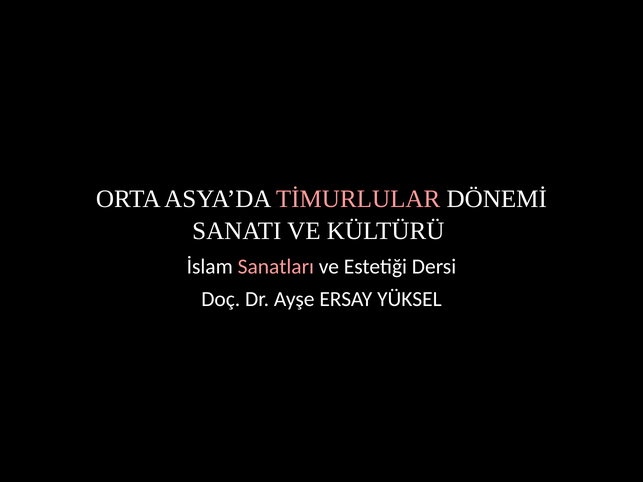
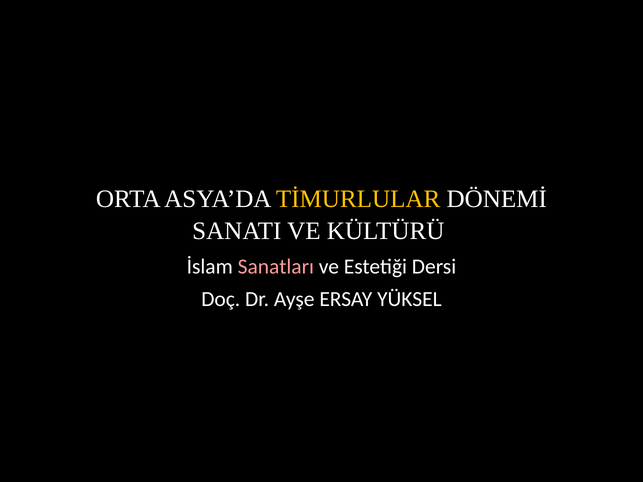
TİMURLULAR colour: pink -> yellow (358, 199)
